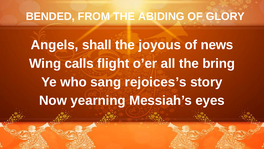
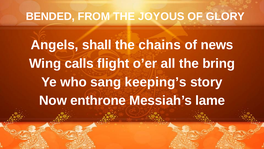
ABIDING: ABIDING -> JOYOUS (161, 16)
joyous: joyous -> chains (160, 45)
rejoices’s: rejoices’s -> keeping’s (156, 82)
yearning: yearning -> enthrone (98, 100)
eyes: eyes -> lame (210, 100)
